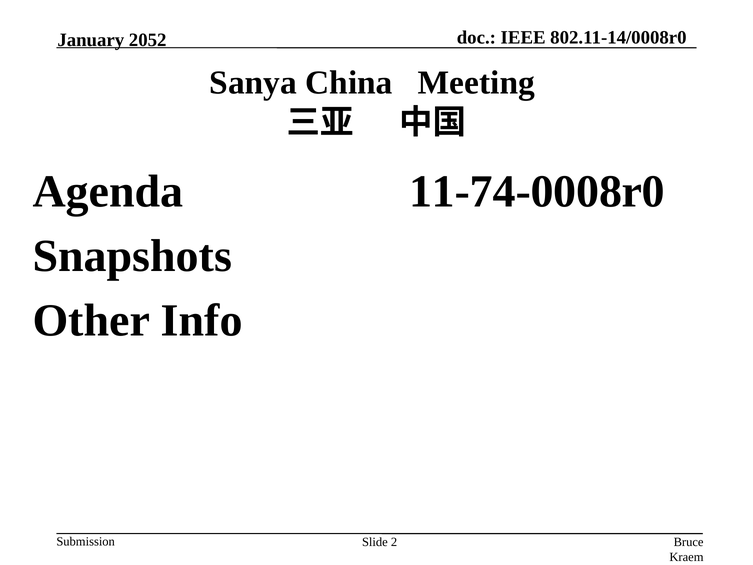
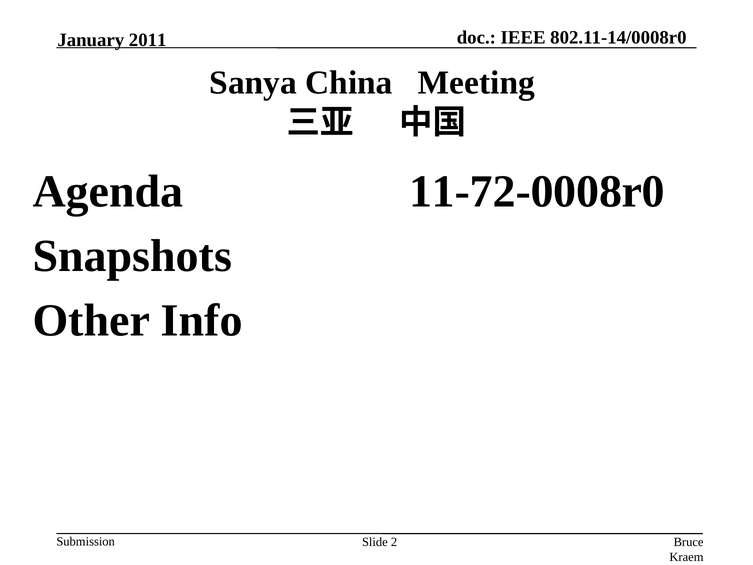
2052: 2052 -> 2011 (148, 40)
11-74-0008r0: 11-74-0008r0 -> 11-72-0008r0 (537, 192)
